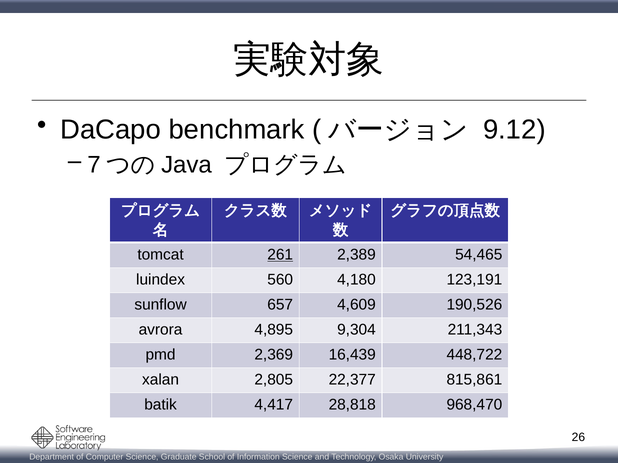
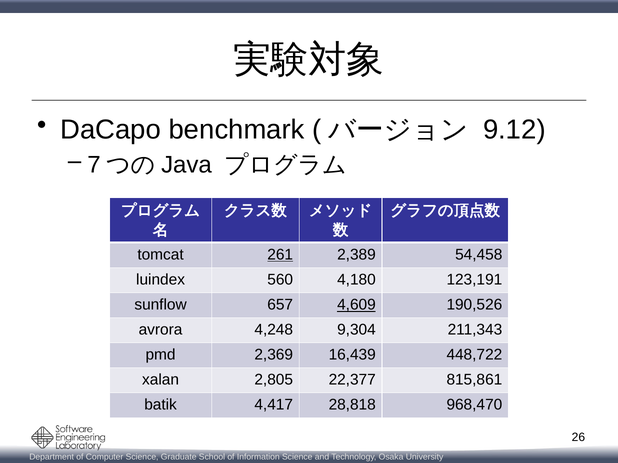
54,465: 54,465 -> 54,458 (479, 255)
4,609 underline: none -> present (356, 305)
4,895: 4,895 -> 4,248 (274, 330)
